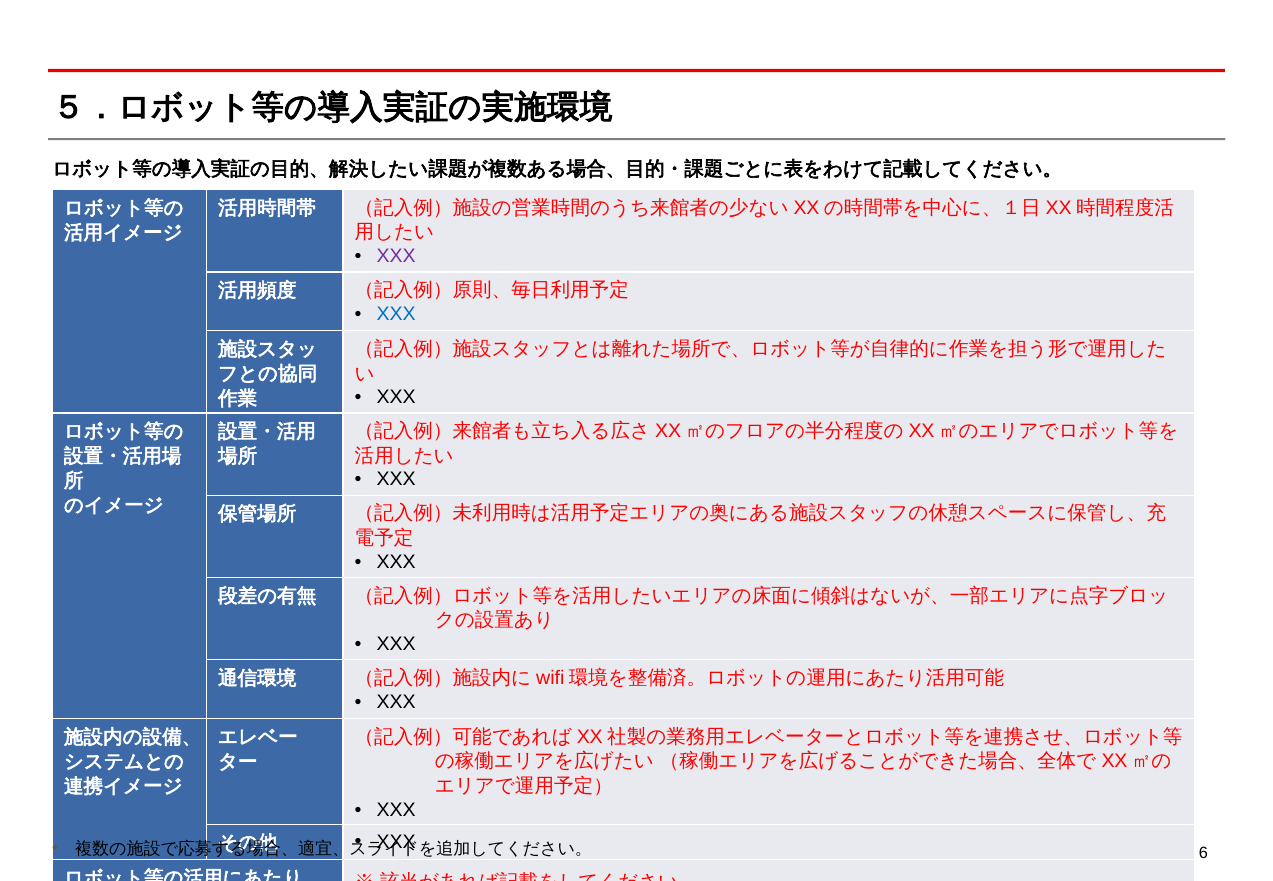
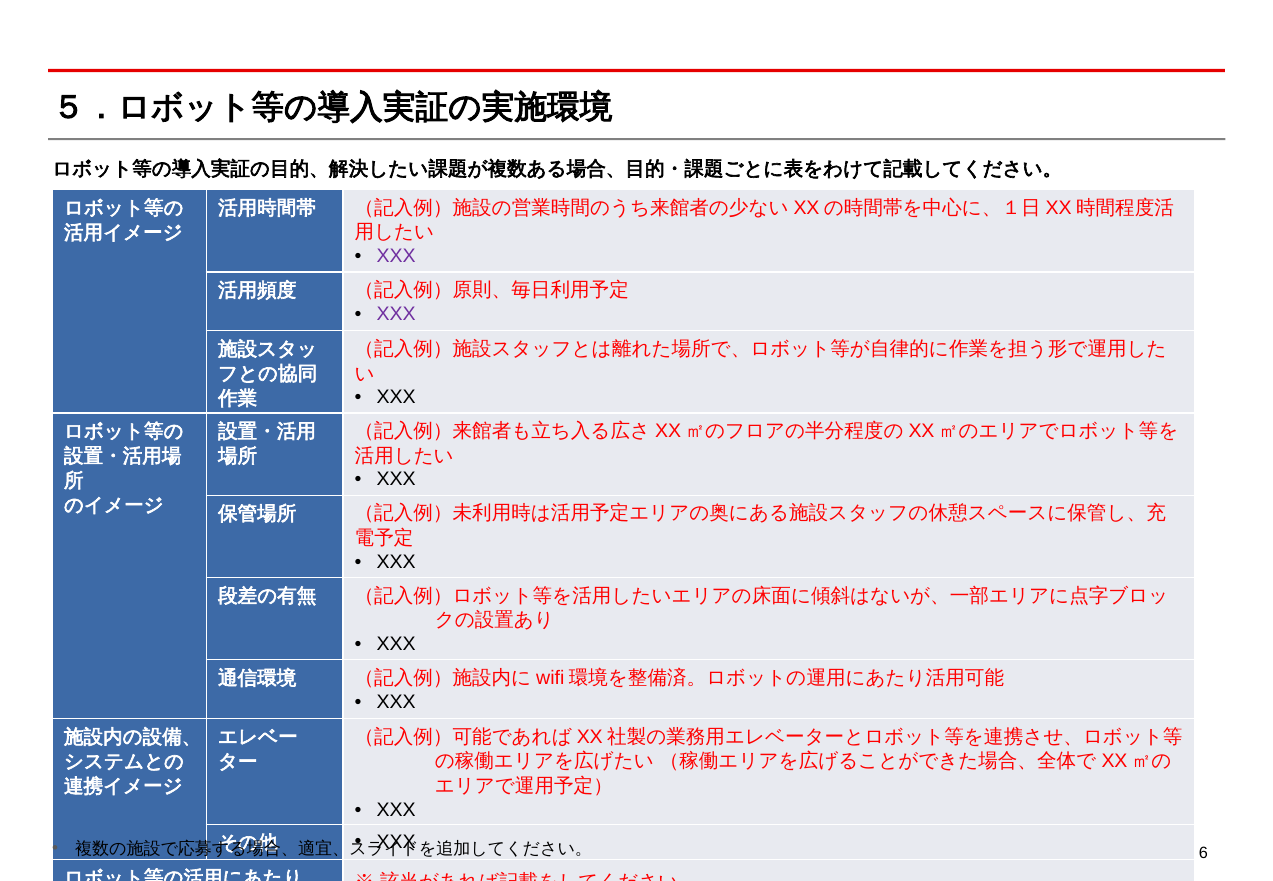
XXX colour: blue -> purple (396, 314)
